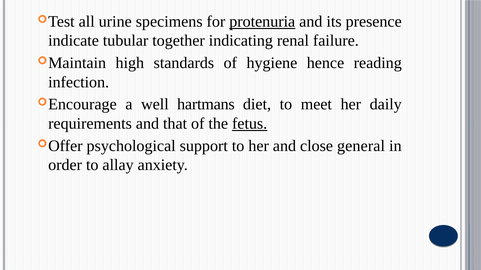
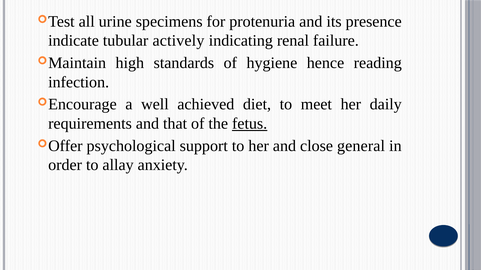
protenuria underline: present -> none (262, 22)
together: together -> actively (178, 41)
hartmans: hartmans -> achieved (206, 105)
